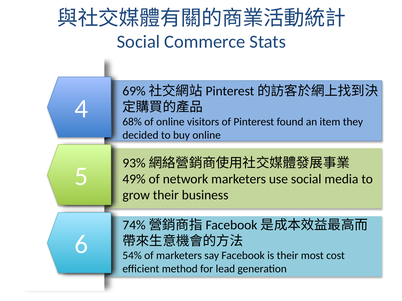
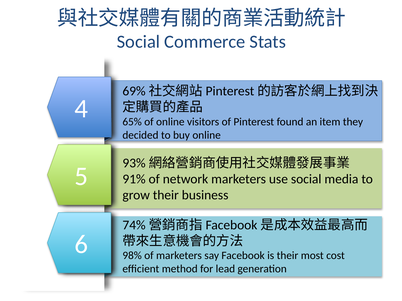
68%: 68% -> 65% (132, 122)
49%: 49% -> 91% (134, 179)
54%: 54% -> 98% (132, 256)
